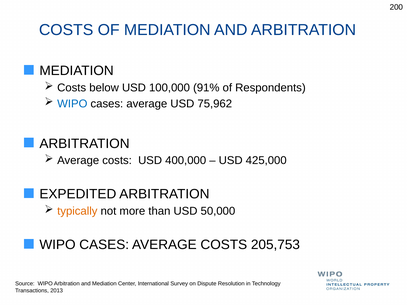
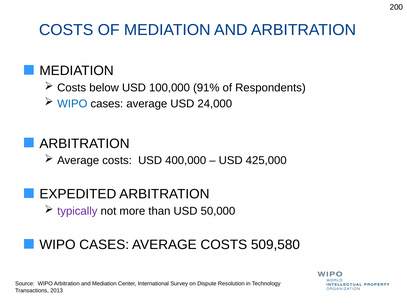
75,962: 75,962 -> 24,000 (215, 104)
typically colour: orange -> purple (77, 211)
205,753: 205,753 -> 509,580 (275, 245)
